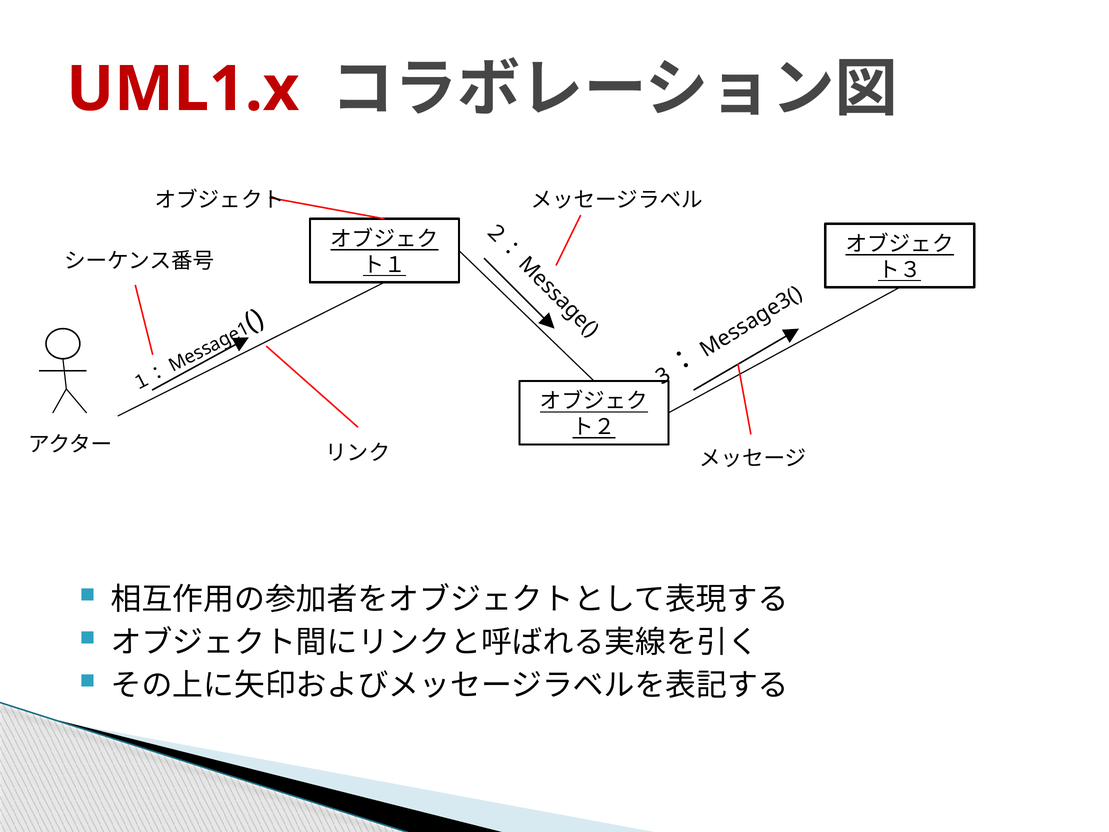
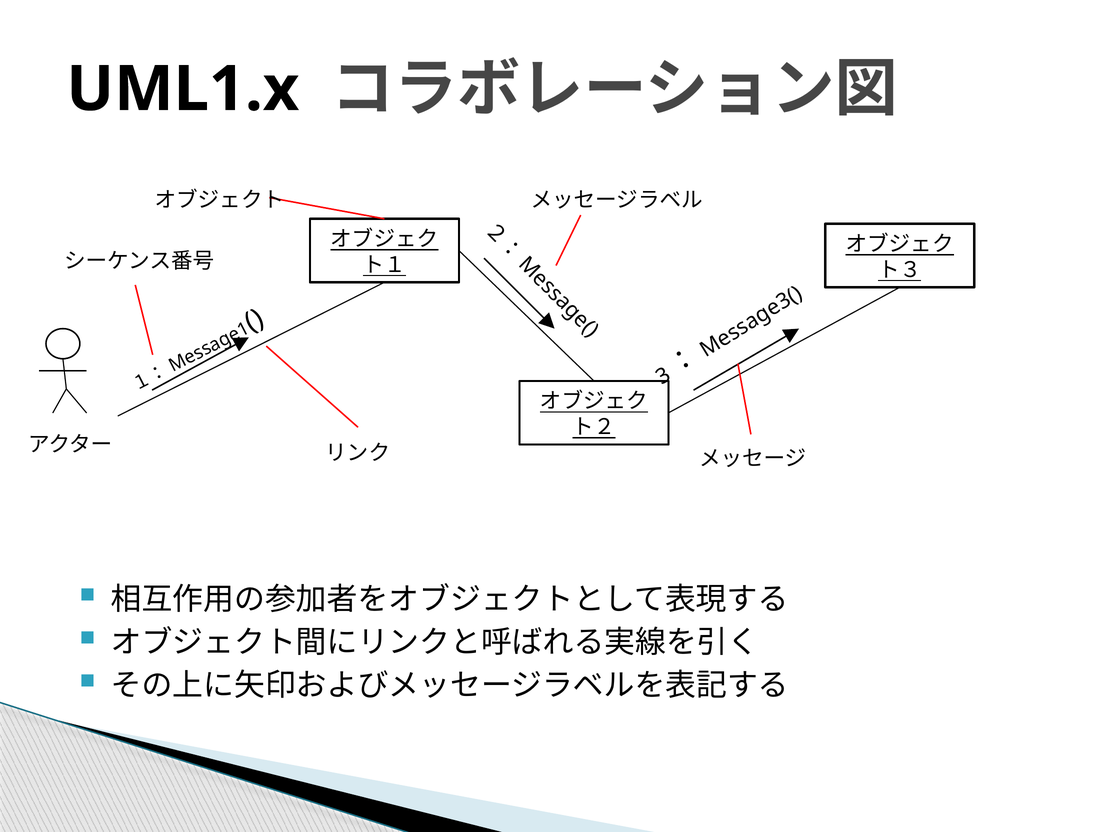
UML1.x colour: red -> black (183, 89)
